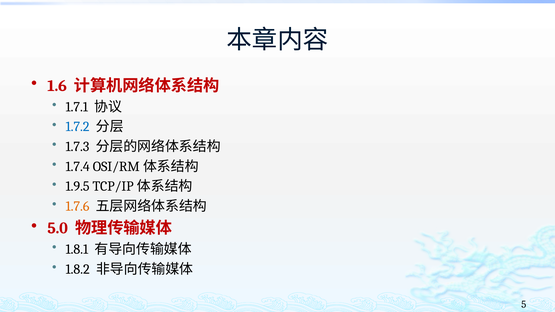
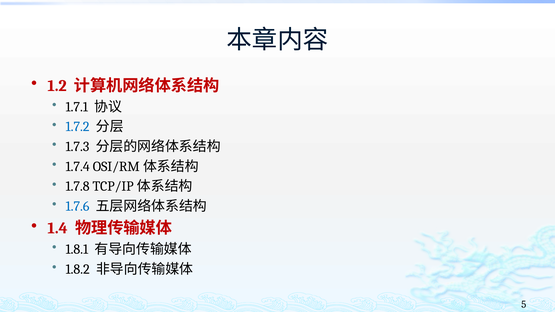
1.6: 1.6 -> 1.2 (57, 86)
1.9.5: 1.9.5 -> 1.7.8 (78, 186)
1.7.6 colour: orange -> blue (78, 206)
5.0: 5.0 -> 1.4 (58, 228)
